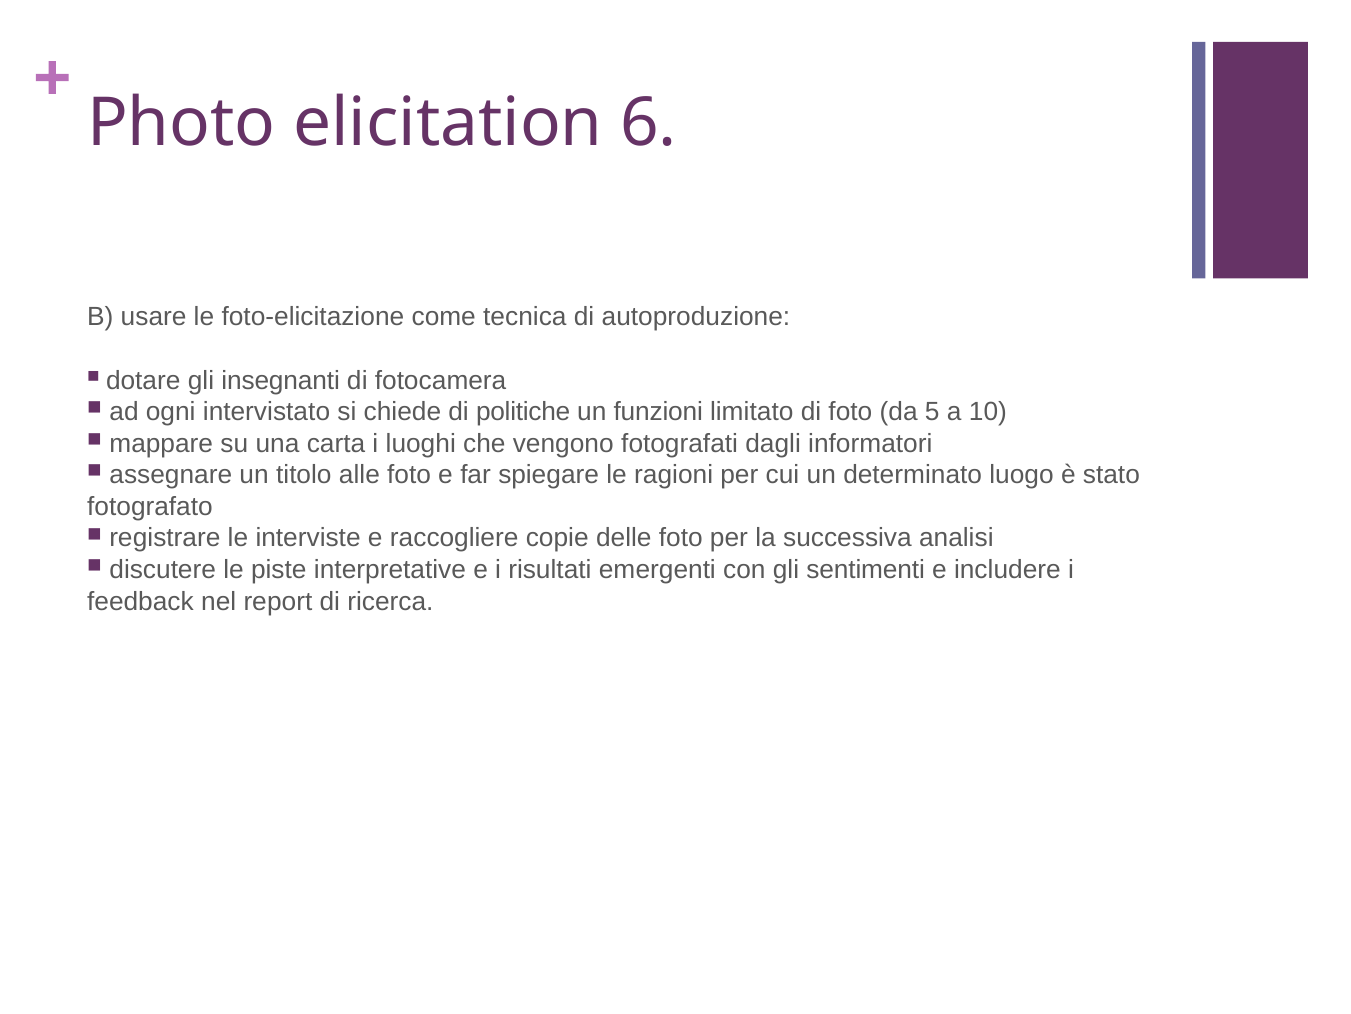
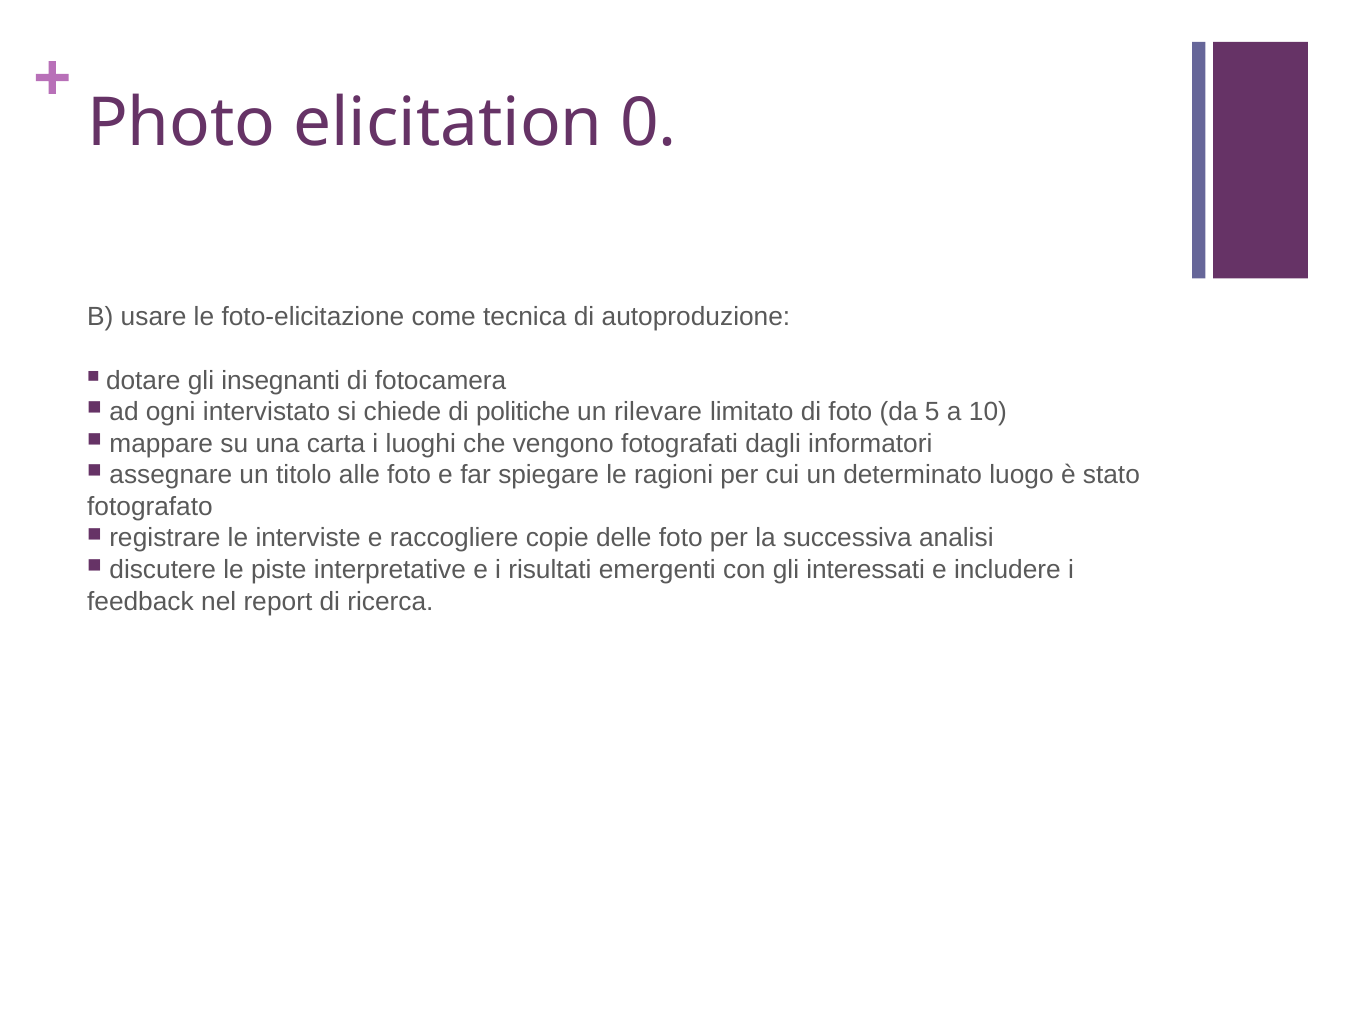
6: 6 -> 0 (649, 124)
funzioni: funzioni -> rilevare (658, 412)
sentimenti: sentimenti -> interessati (866, 569)
